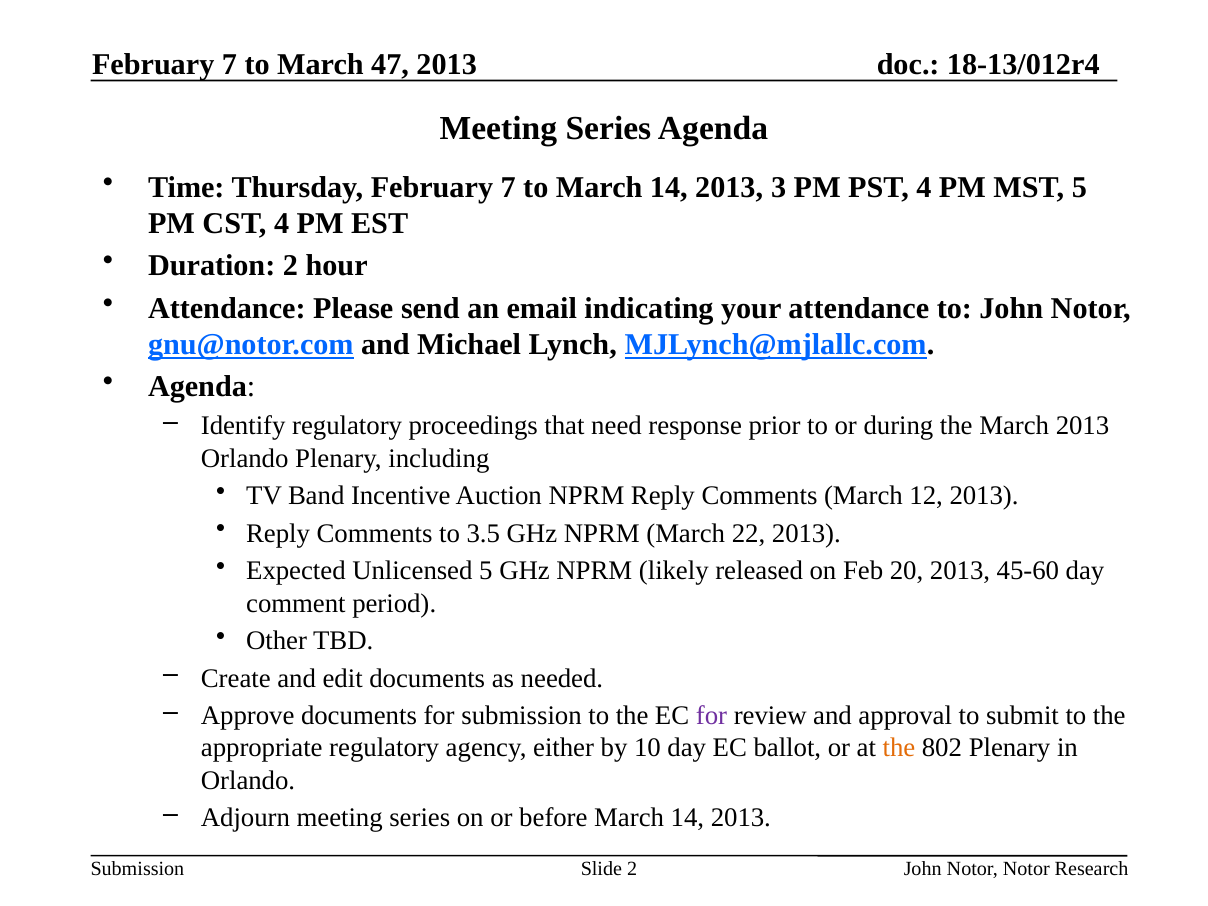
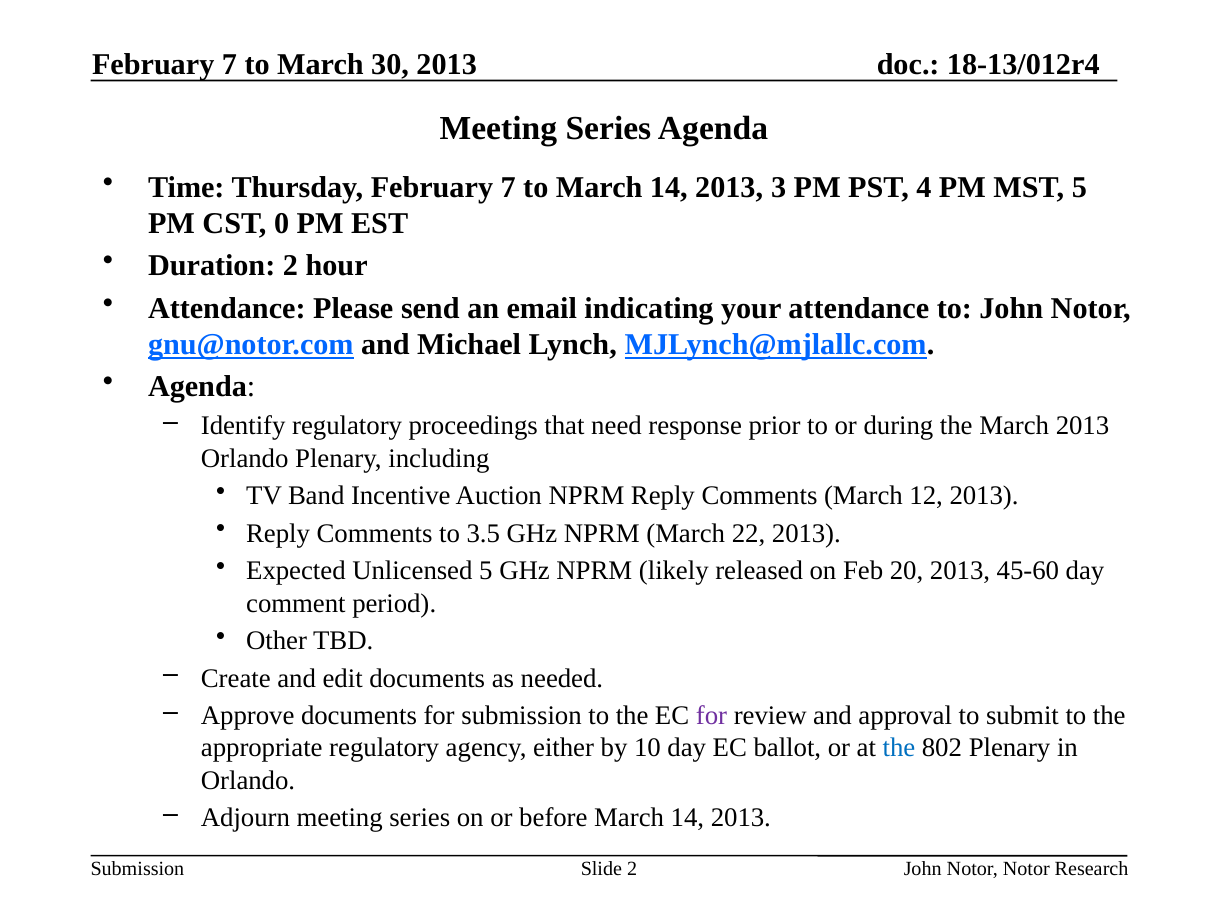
47: 47 -> 30 (390, 64)
CST 4: 4 -> 0 (282, 224)
the colour: orange -> blue (899, 748)
